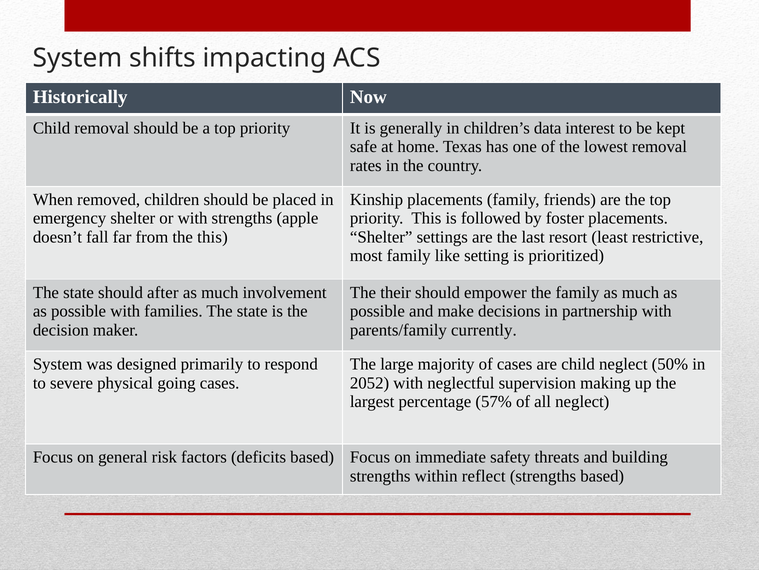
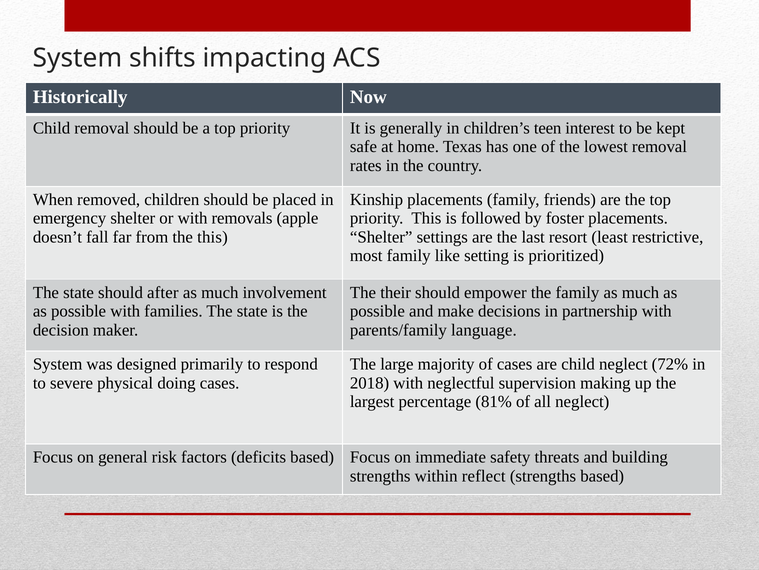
data: data -> teen (548, 128)
with strengths: strengths -> removals (242, 218)
currently: currently -> language (484, 330)
50%: 50% -> 72% (670, 364)
going: going -> doing (176, 383)
2052: 2052 -> 2018 (370, 383)
57%: 57% -> 81% (494, 401)
